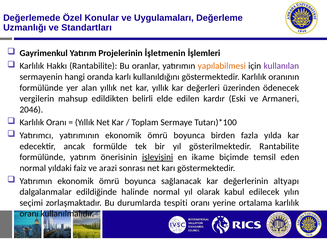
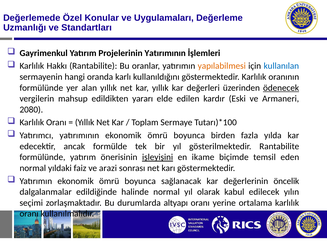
Projelerinin İşletmenin: İşletmenin -> Yatırımının (165, 53)
kullanılan colour: purple -> blue (281, 66)
ödenecek underline: none -> present (281, 88)
belirli: belirli -> yararı (143, 99)
2046: 2046 -> 2080 (31, 110)
altyapı: altyapı -> öncelik (286, 181)
tespiti: tespiti -> altyapı (176, 203)
